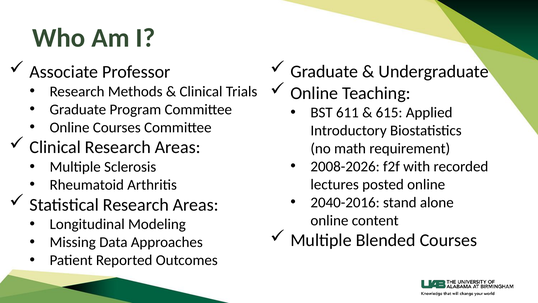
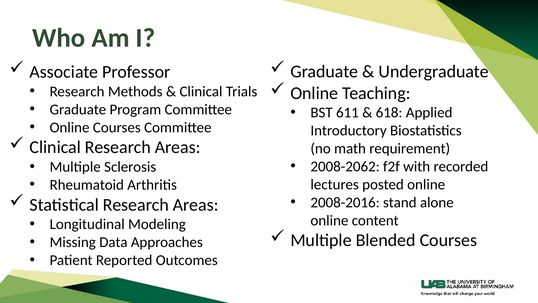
615: 615 -> 618 (389, 112)
2008-2026: 2008-2026 -> 2008-2062 (345, 166)
2040-2016: 2040-2016 -> 2008-2016 (345, 202)
